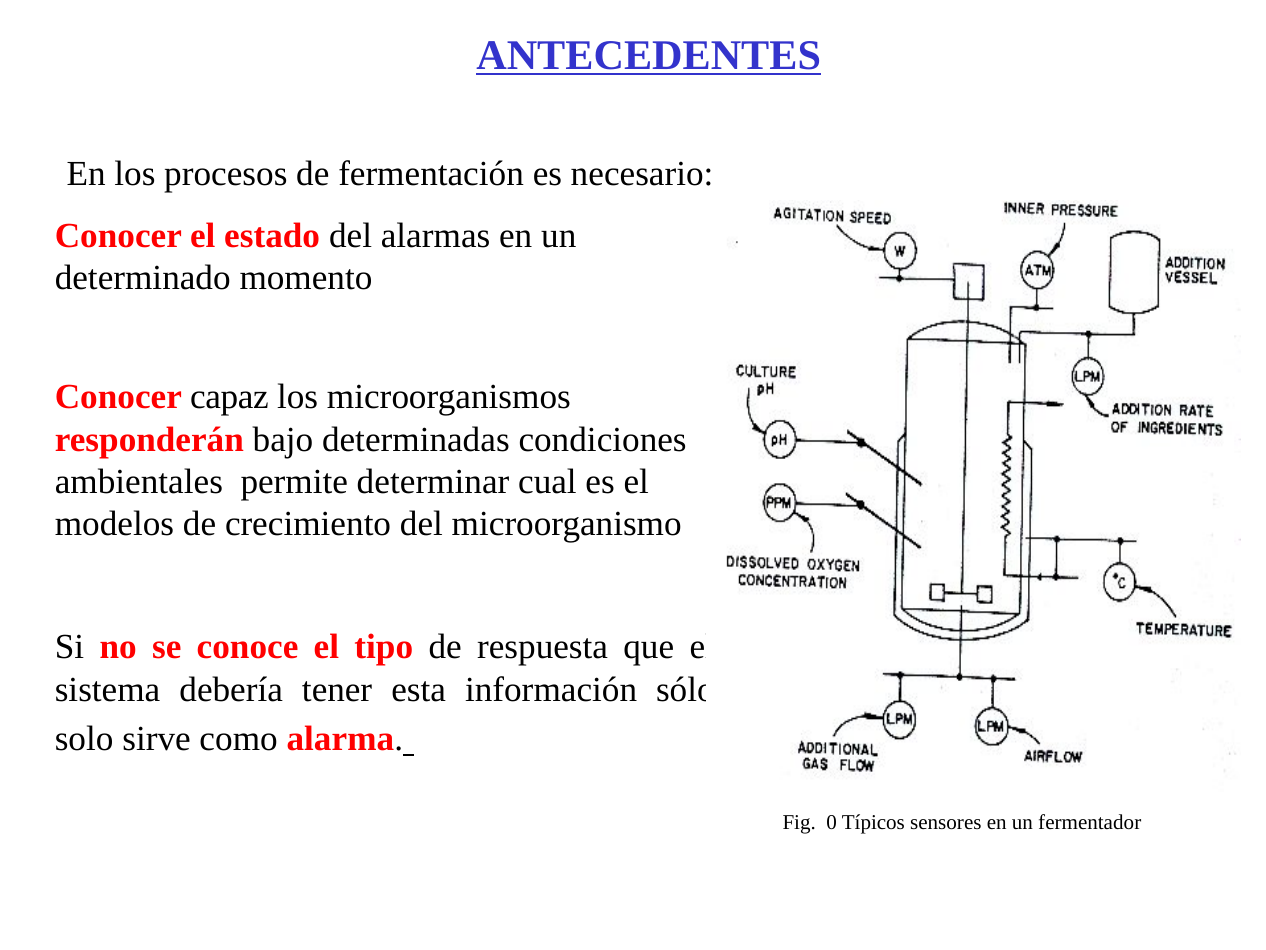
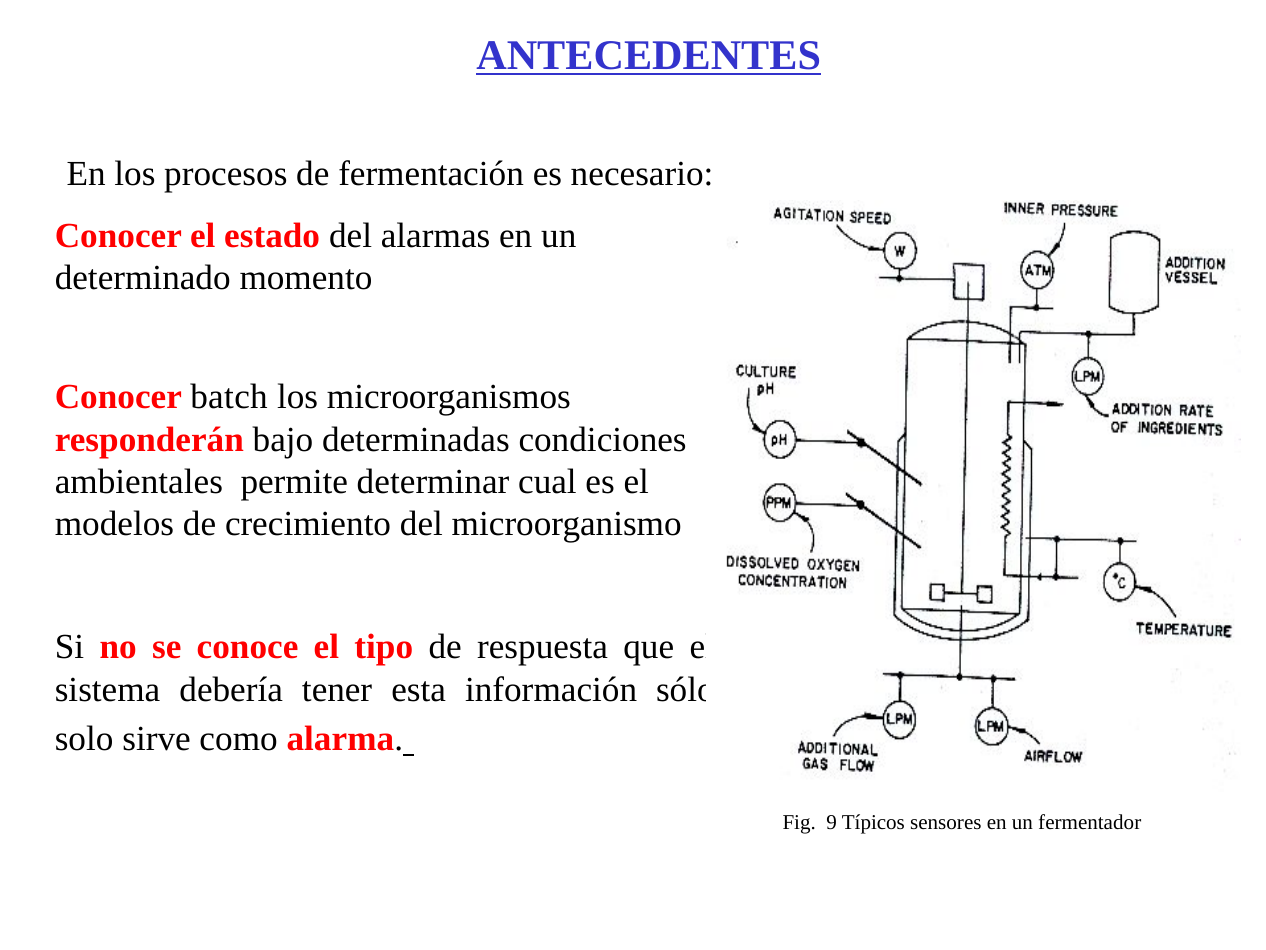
capaz: capaz -> batch (229, 397)
0: 0 -> 9 (832, 822)
